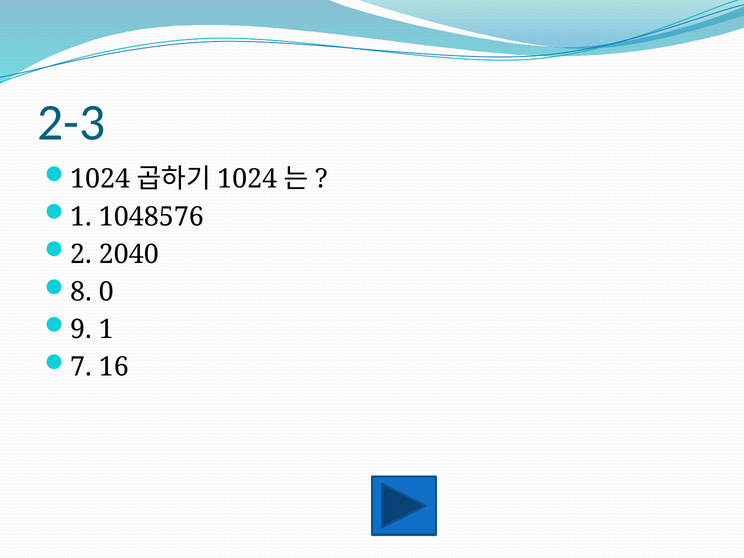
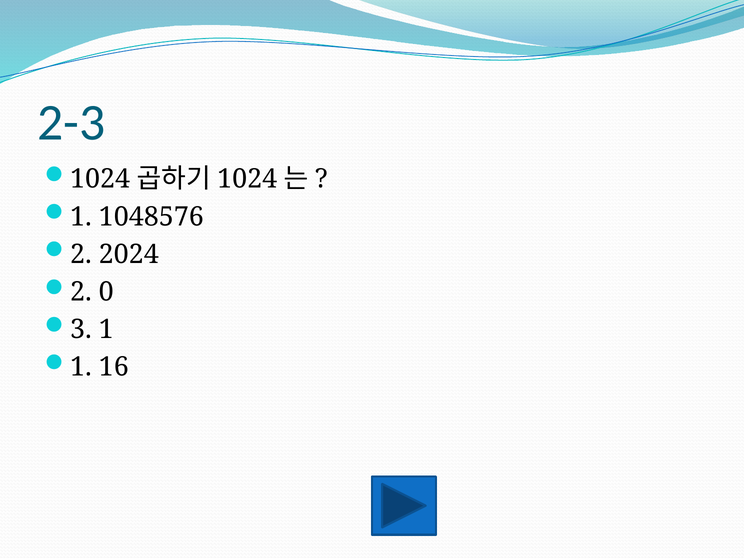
2040: 2040 -> 2024 (129, 254)
8: 8 -> 2 (81, 292)
9: 9 -> 3 (81, 329)
7: 7 -> 1 (81, 367)
